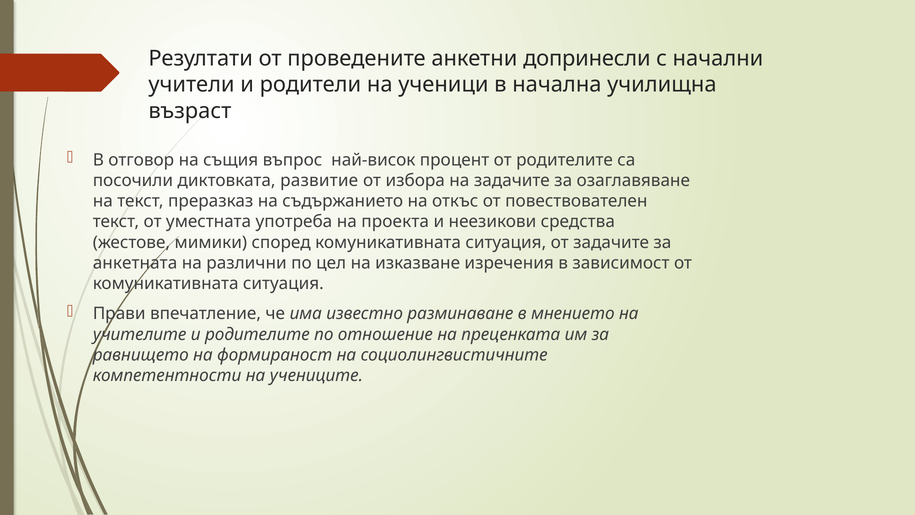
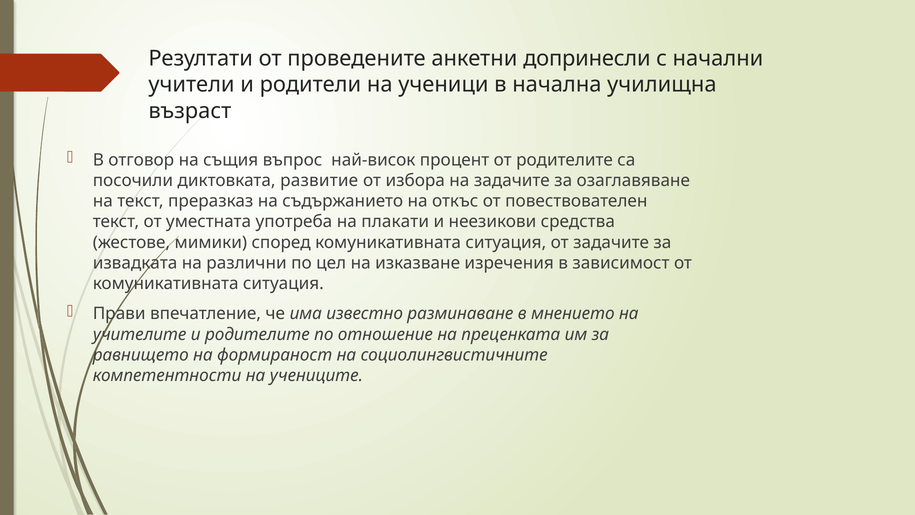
проекта: проекта -> плакати (395, 222)
анкетната: анкетната -> извадката (135, 263)
